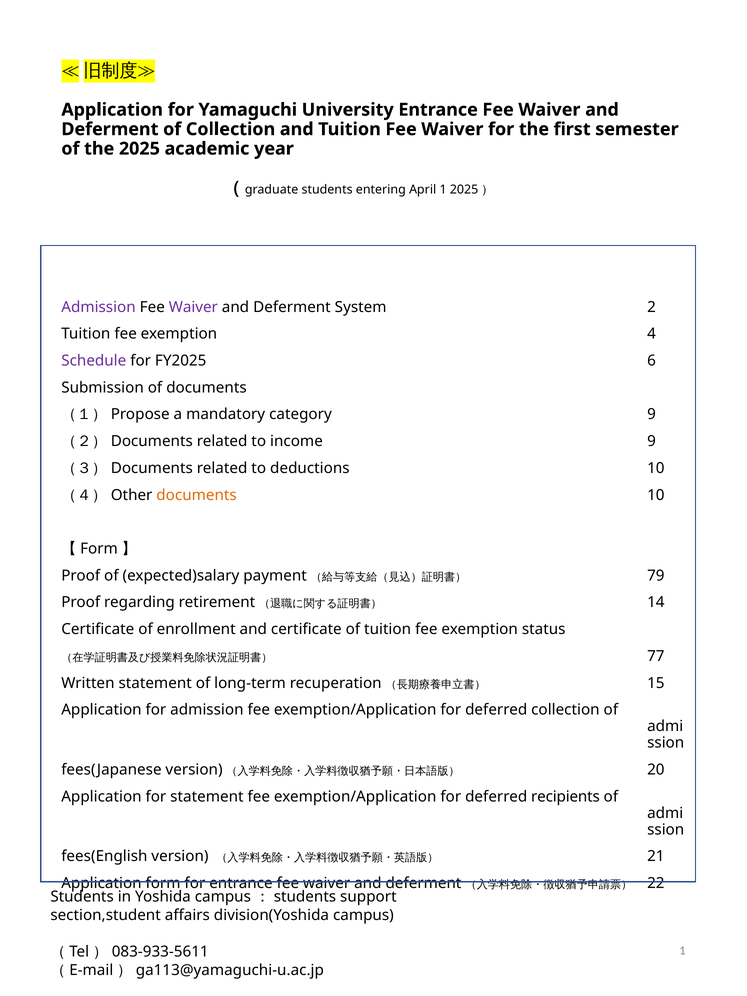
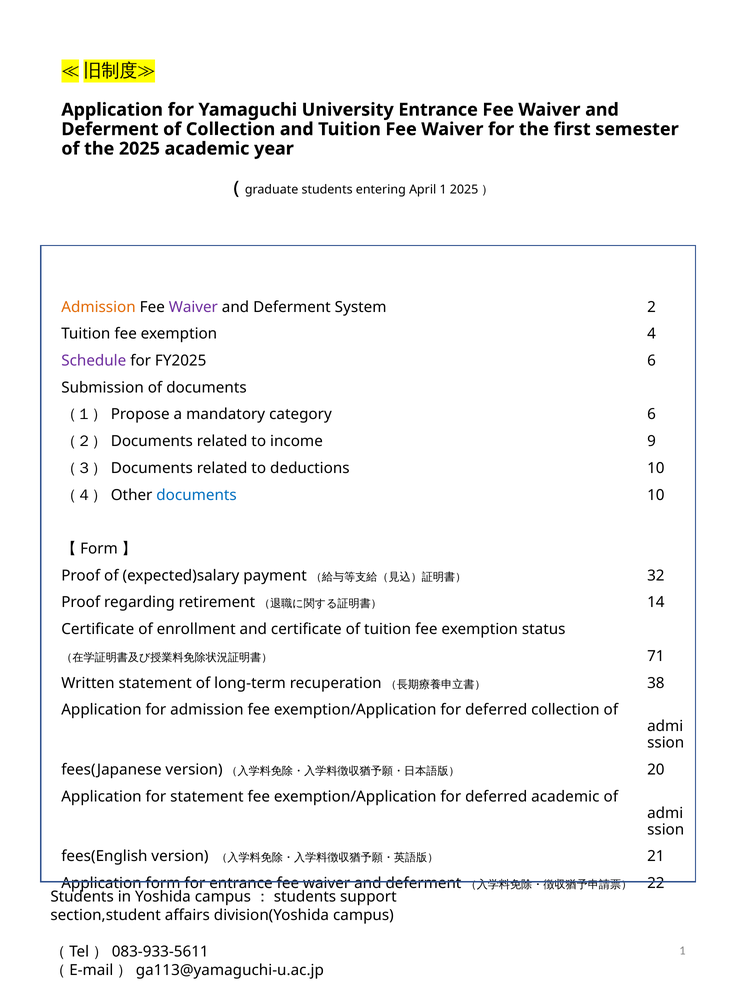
Admission colour: purple -> orange (99, 307)
category 9: 9 -> 6 (652, 414)
documents colour: orange -> blue (197, 495)
79: 79 -> 32 (656, 576)
77: 77 -> 71 (656, 656)
15: 15 -> 38 (656, 683)
deferred recipients: recipients -> academic (565, 797)
